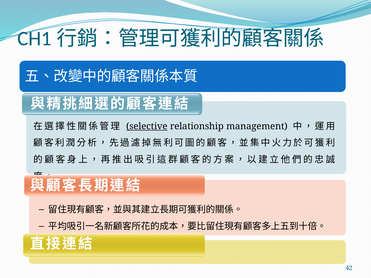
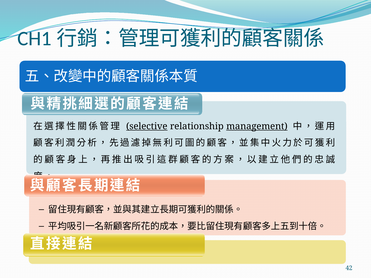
management underline: none -> present (257, 126)
